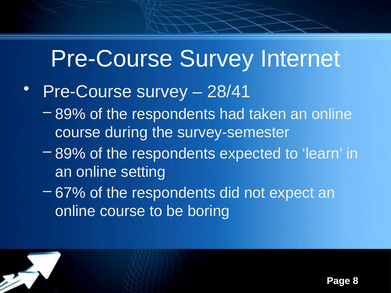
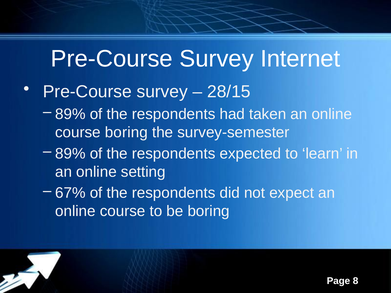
28/41: 28/41 -> 28/15 (229, 92)
course during: during -> boring (126, 132)
